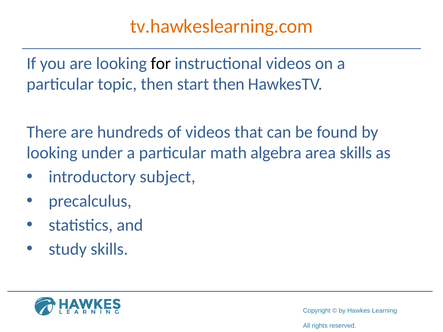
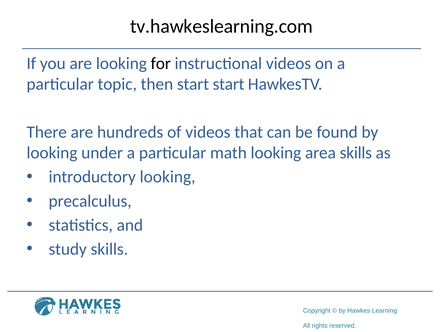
tv.hawkeslearning.com colour: orange -> black (221, 26)
start then: then -> start (229, 84)
math algebra: algebra -> looking (276, 153)
introductory subject: subject -> looking (168, 177)
